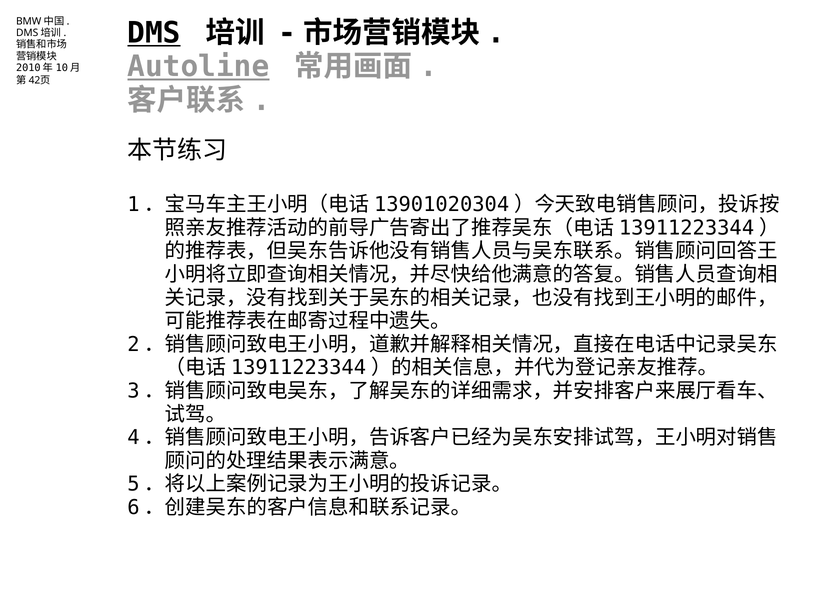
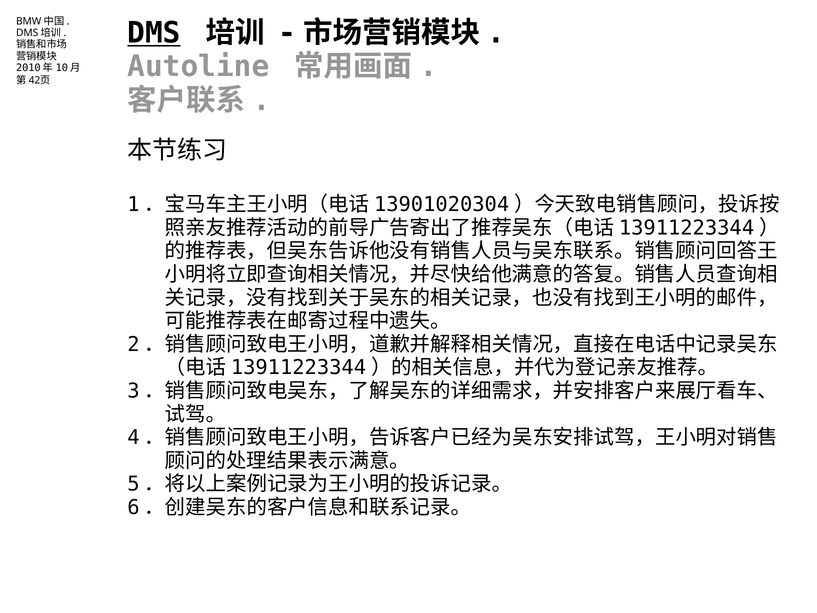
Autoline underline: present -> none (198, 67)
